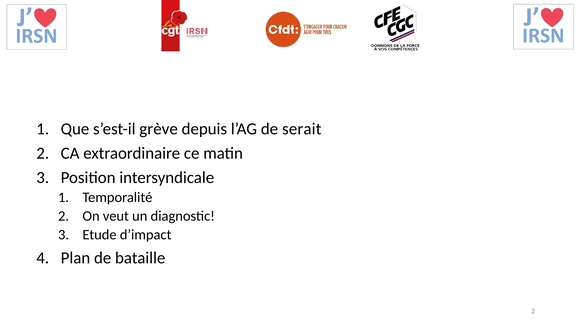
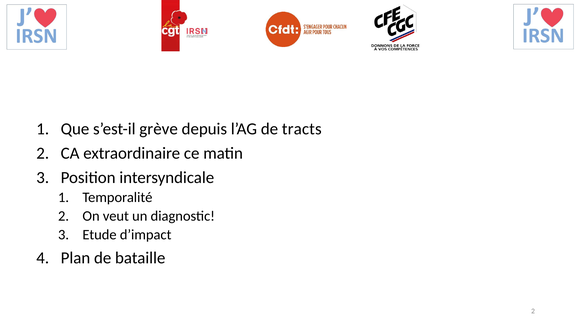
serait: serait -> tracts (302, 129)
